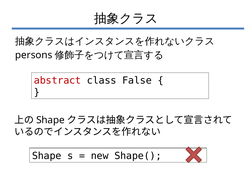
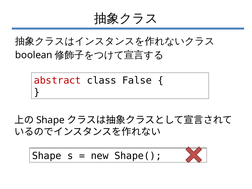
persons: persons -> boolean (34, 55)
